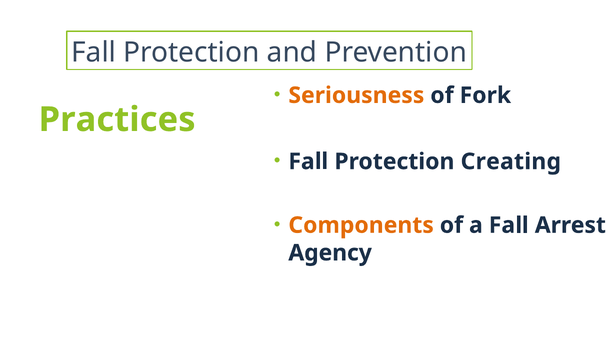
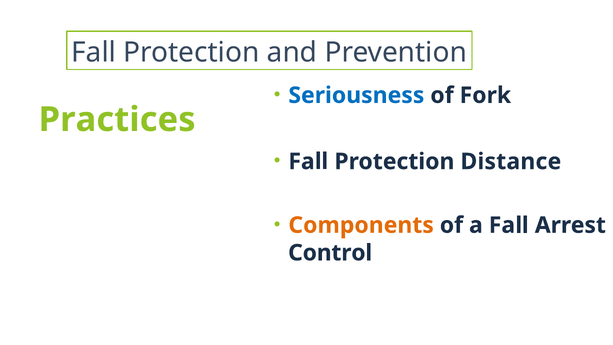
Seriousness colour: orange -> blue (356, 95)
Creating: Creating -> Distance (511, 161)
Agency: Agency -> Control (330, 253)
